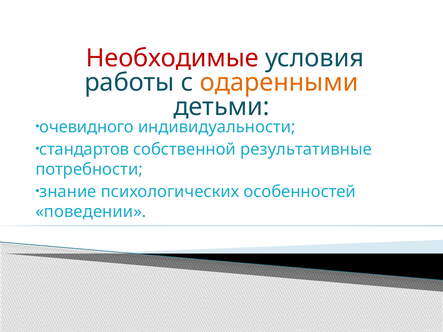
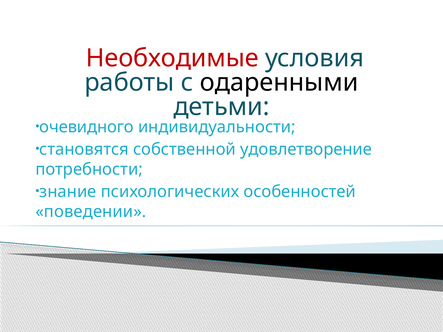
одаренными colour: orange -> black (279, 83)
стандартов: стандартов -> становятся (84, 150)
результативные: результативные -> удовлетворение (306, 150)
